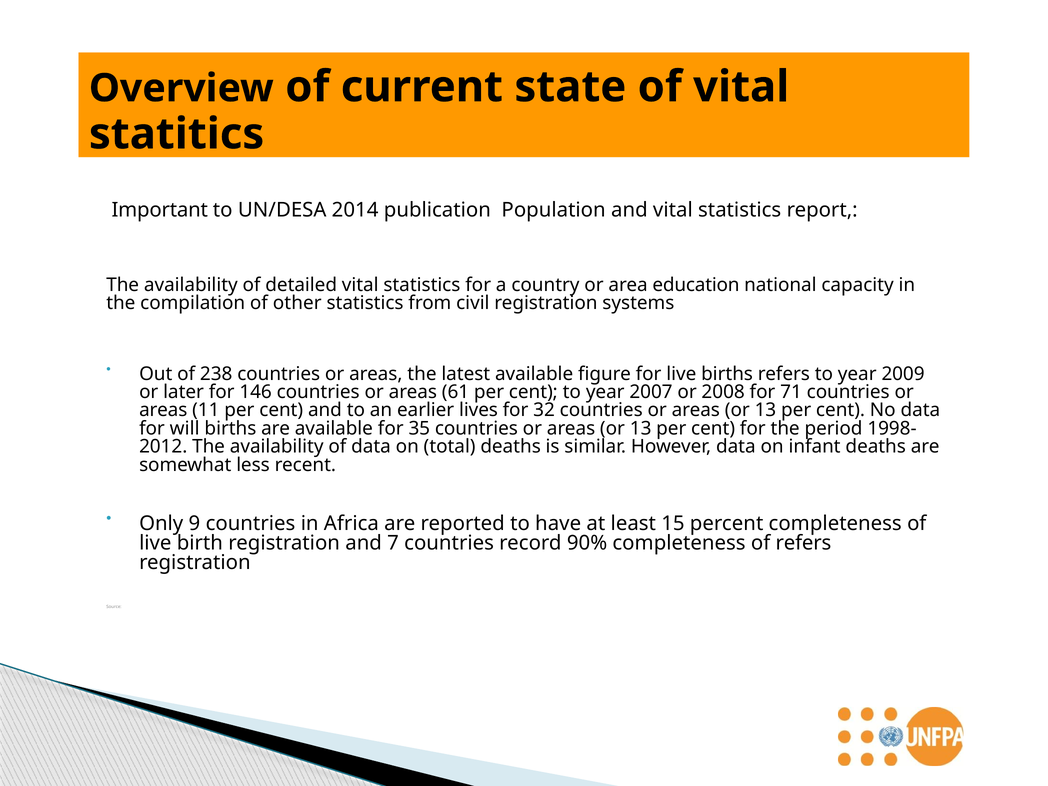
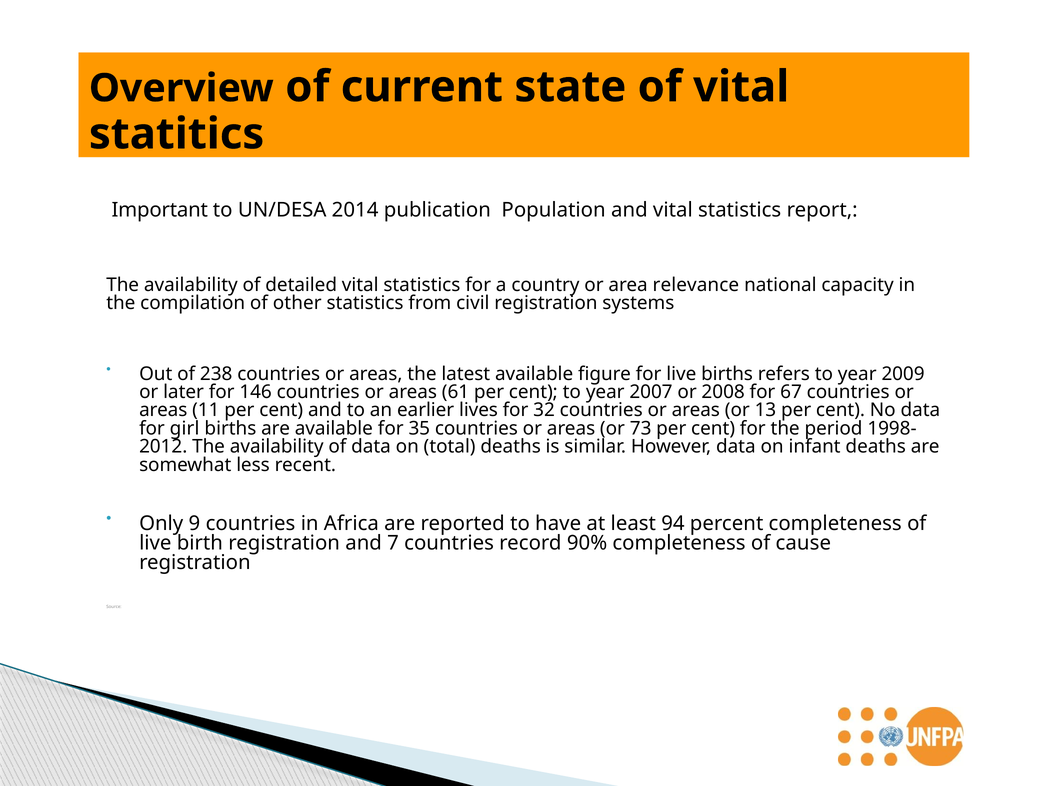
education: education -> relevance (696, 285)
71: 71 -> 67 (791, 392)
will: will -> girl (185, 428)
13: 13 -> 73 (641, 428)
15: 15 -> 94 (673, 523)
of refers: refers -> cause (803, 543)
